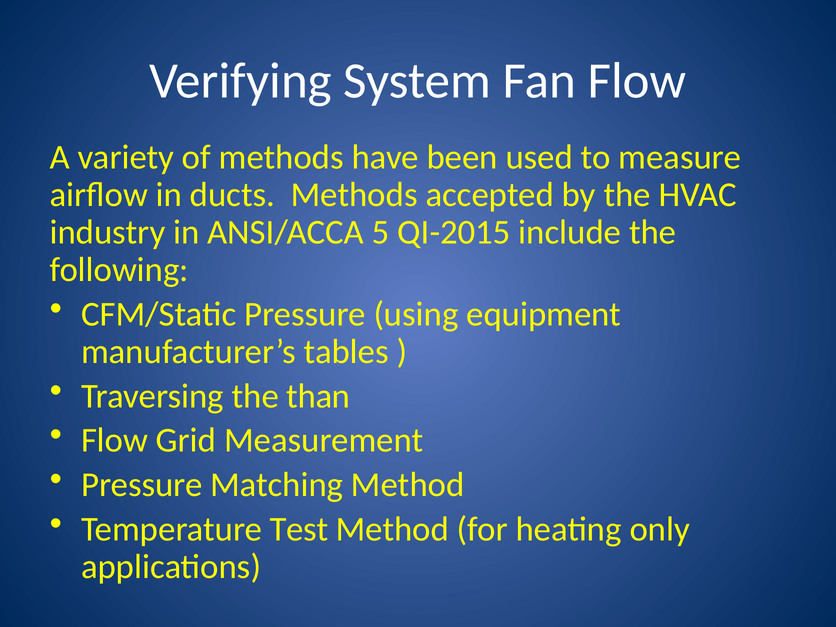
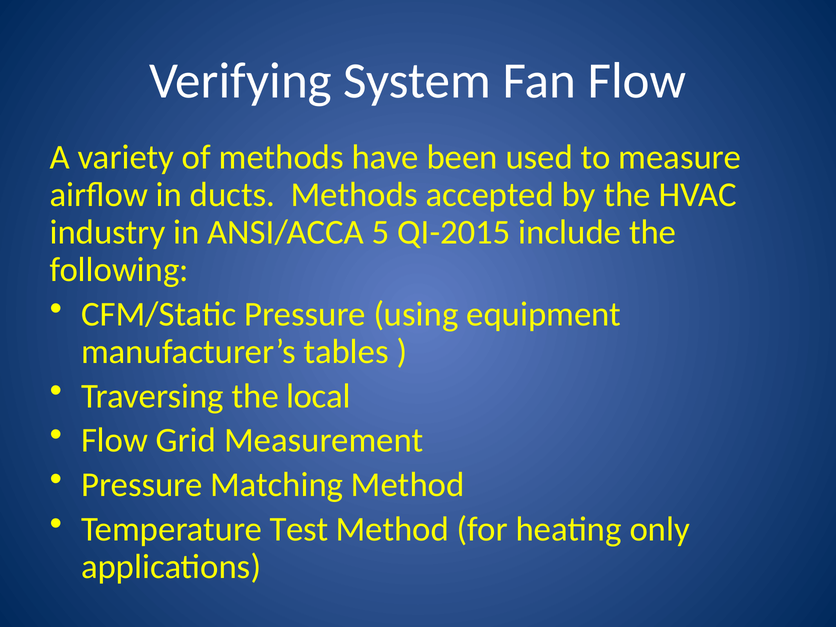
than: than -> local (318, 396)
